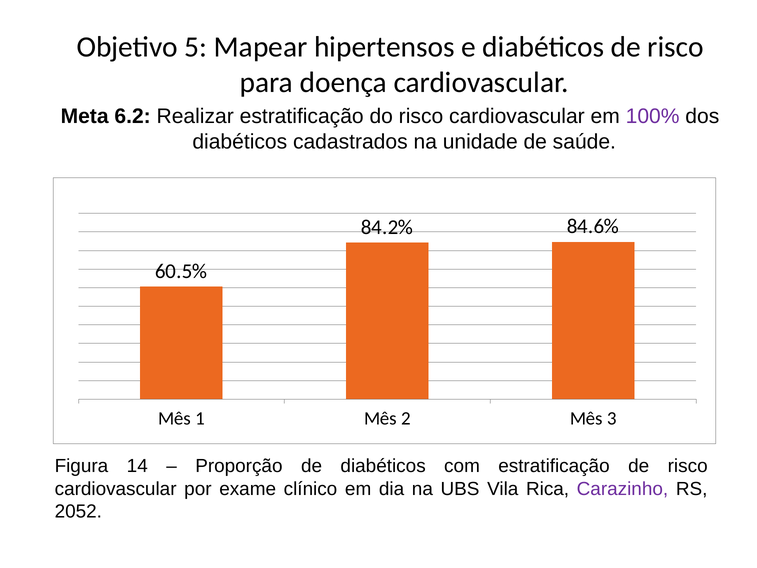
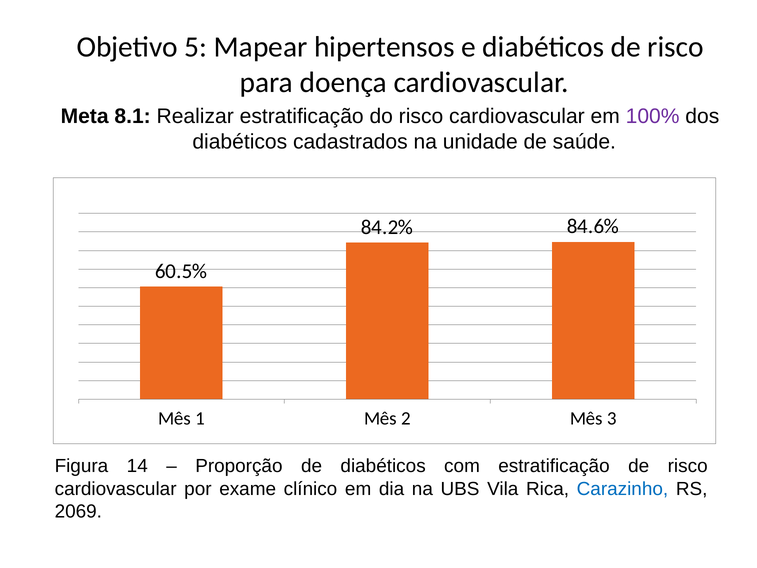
6.2: 6.2 -> 8.1 (133, 116)
Carazinho colour: purple -> blue (622, 489)
2052: 2052 -> 2069 (78, 511)
